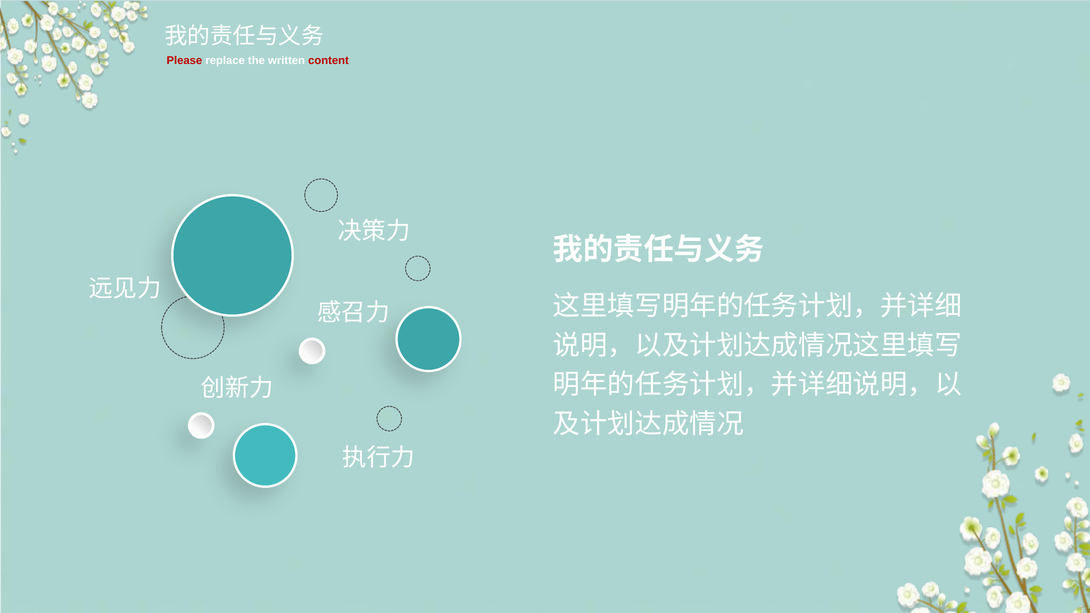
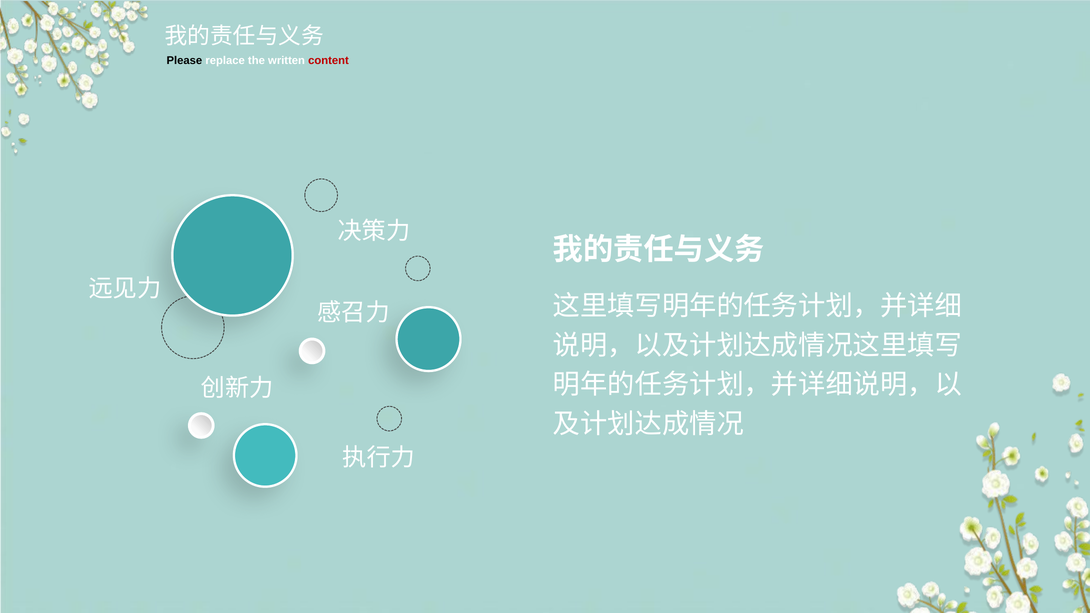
Please colour: red -> black (184, 61)
